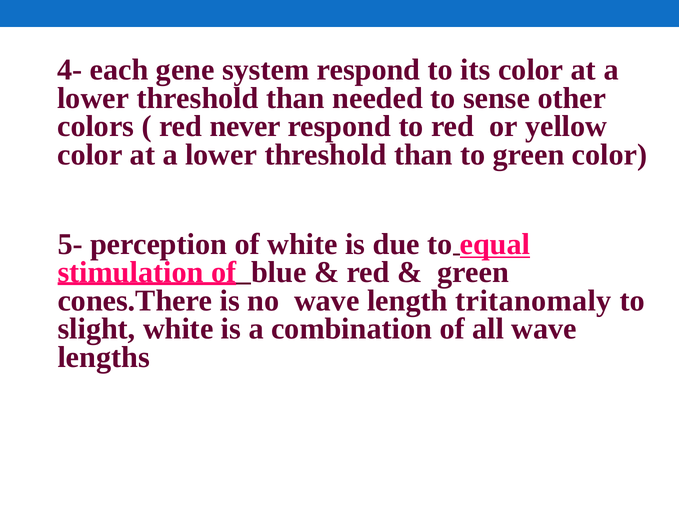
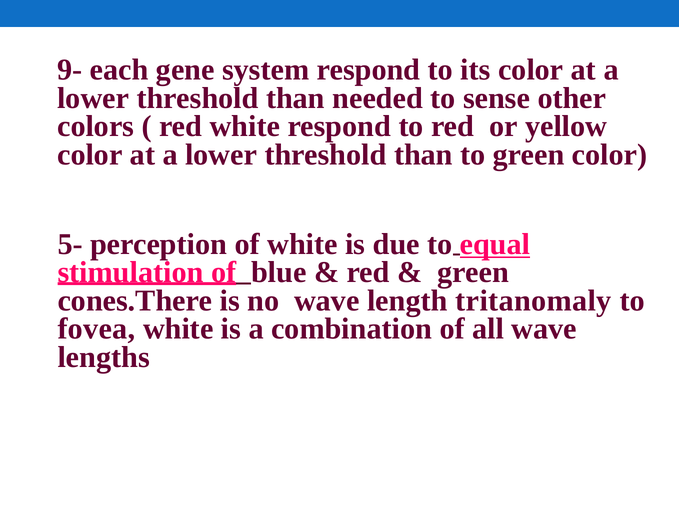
4-: 4- -> 9- (70, 70)
red never: never -> white (245, 126)
slight: slight -> fovea (96, 329)
